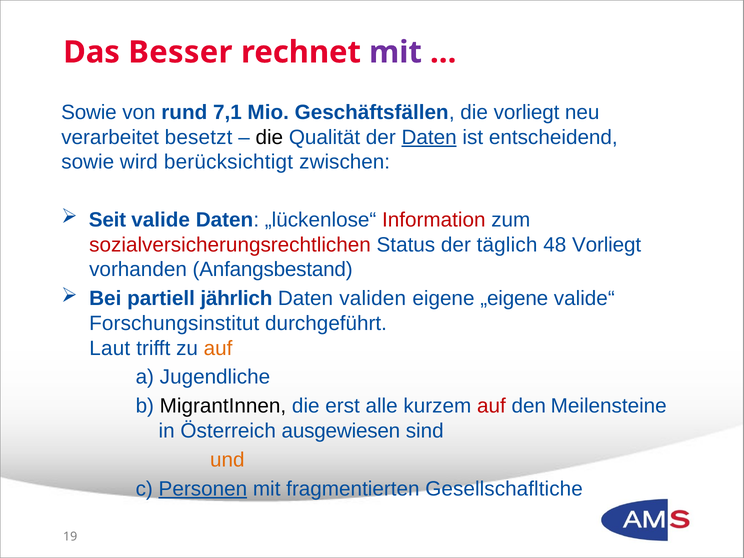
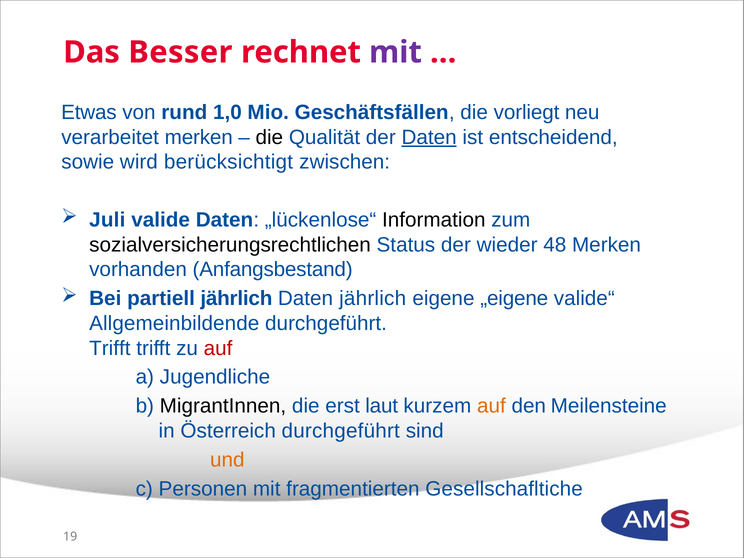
Sowie: Sowie -> Etwas (89, 113)
7,1: 7,1 -> 1,0 (227, 113)
verarbeitet besetzt: besetzt -> merken (199, 137)
Seit: Seit -> Juli (107, 220)
Information colour: red -> black (434, 220)
sozialversicherungsrechtlichen colour: red -> black (230, 245)
täglich: täglich -> wieder (507, 245)
48 Vorliegt: Vorliegt -> Merken (607, 245)
Daten validen: validen -> jährlich (373, 299)
Forschungsinstitut: Forschungsinstitut -> Allgemeinbildende (174, 323)
Laut: Laut -> Trifft (110, 348)
auf colour: orange -> red (218, 348)
alle: alle -> laut (382, 406)
auf colour: red -> orange (491, 406)
Österreich ausgewiesen: ausgewiesen -> durchgeführt (341, 431)
Personen underline: present -> none (203, 489)
